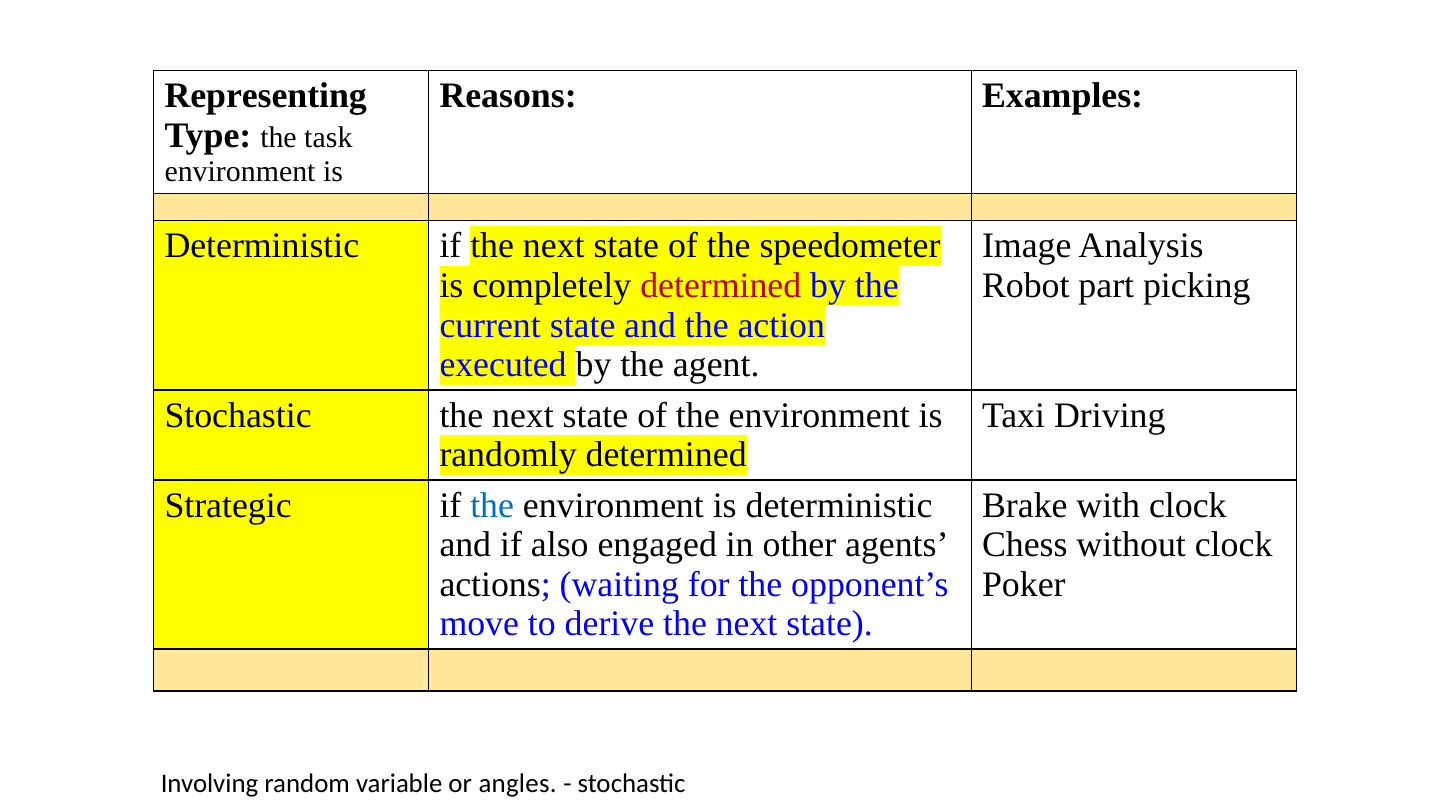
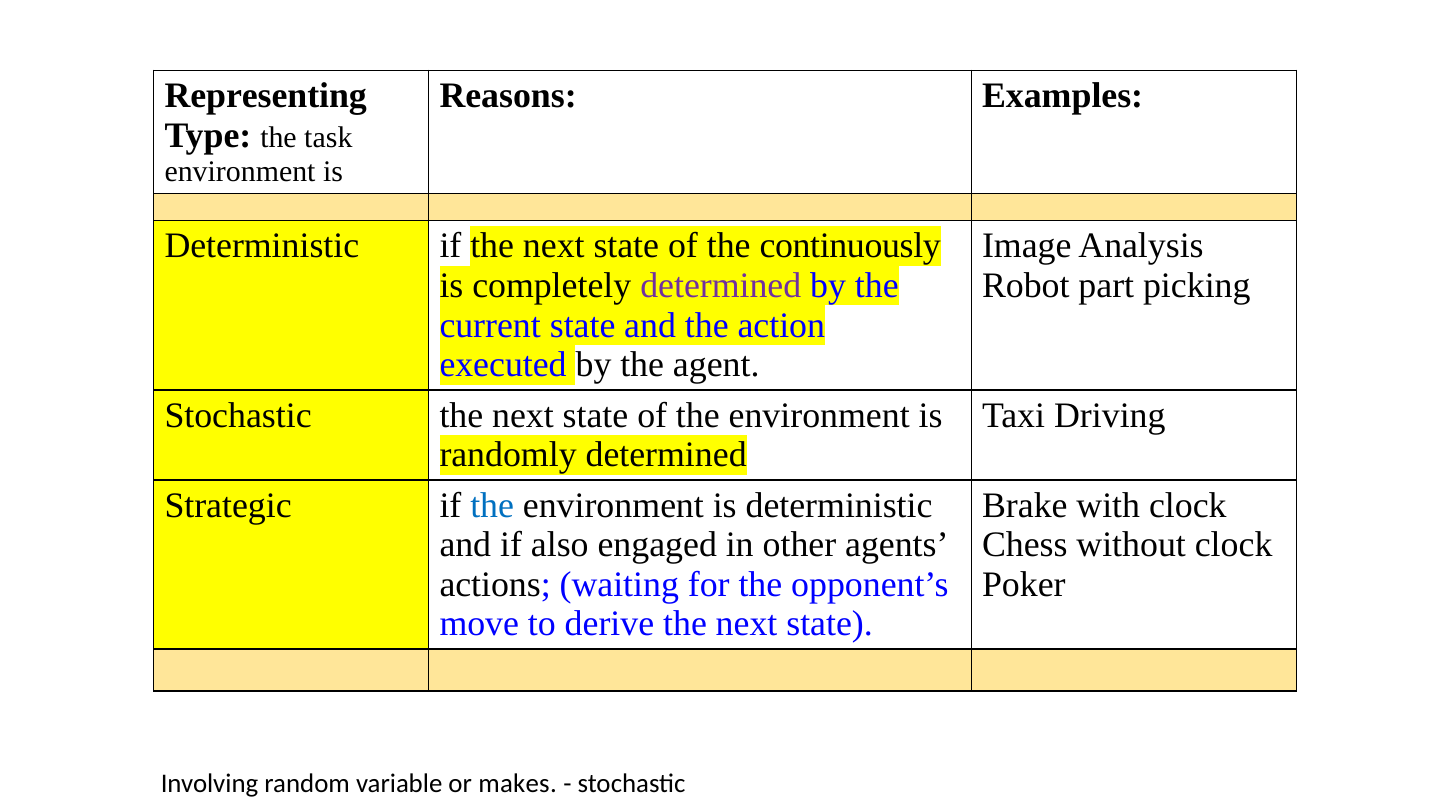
speedometer: speedometer -> continuously (850, 246)
determined colour: red -> purple (721, 286)
angles: angles -> makes (518, 784)
